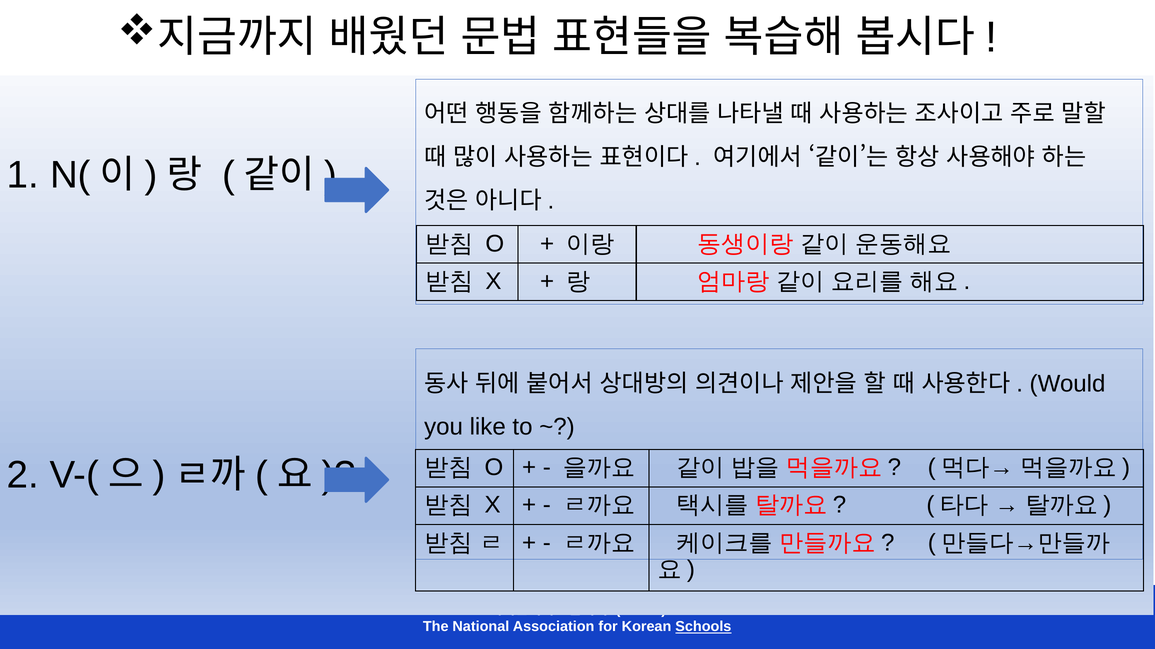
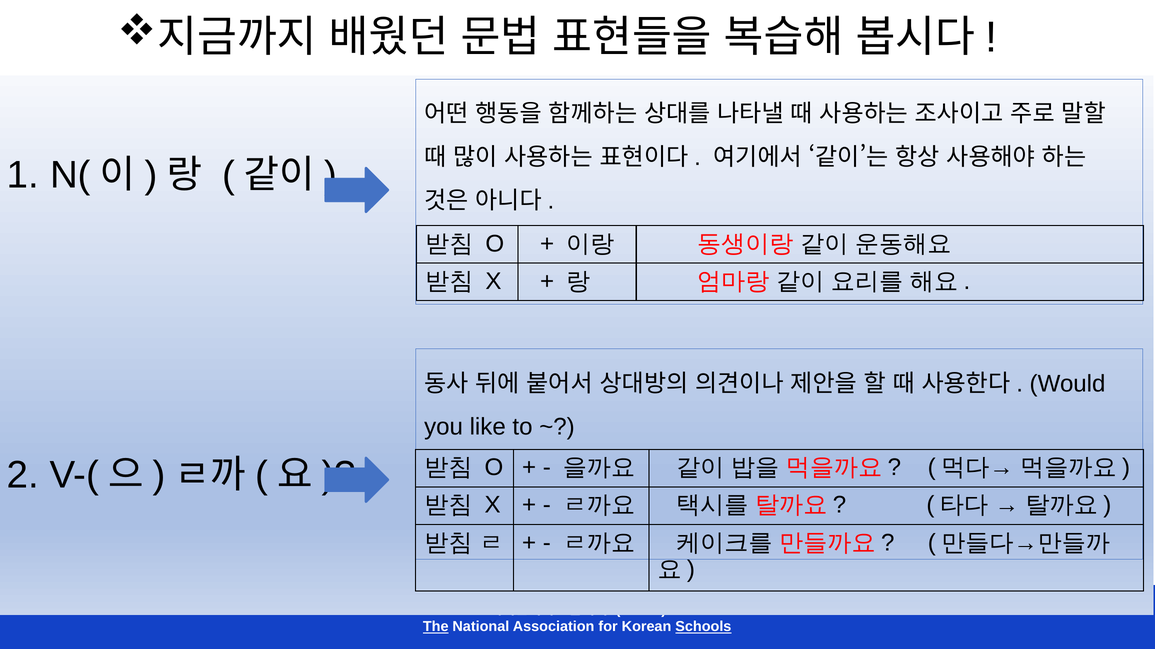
The underline: none -> present (436, 627)
